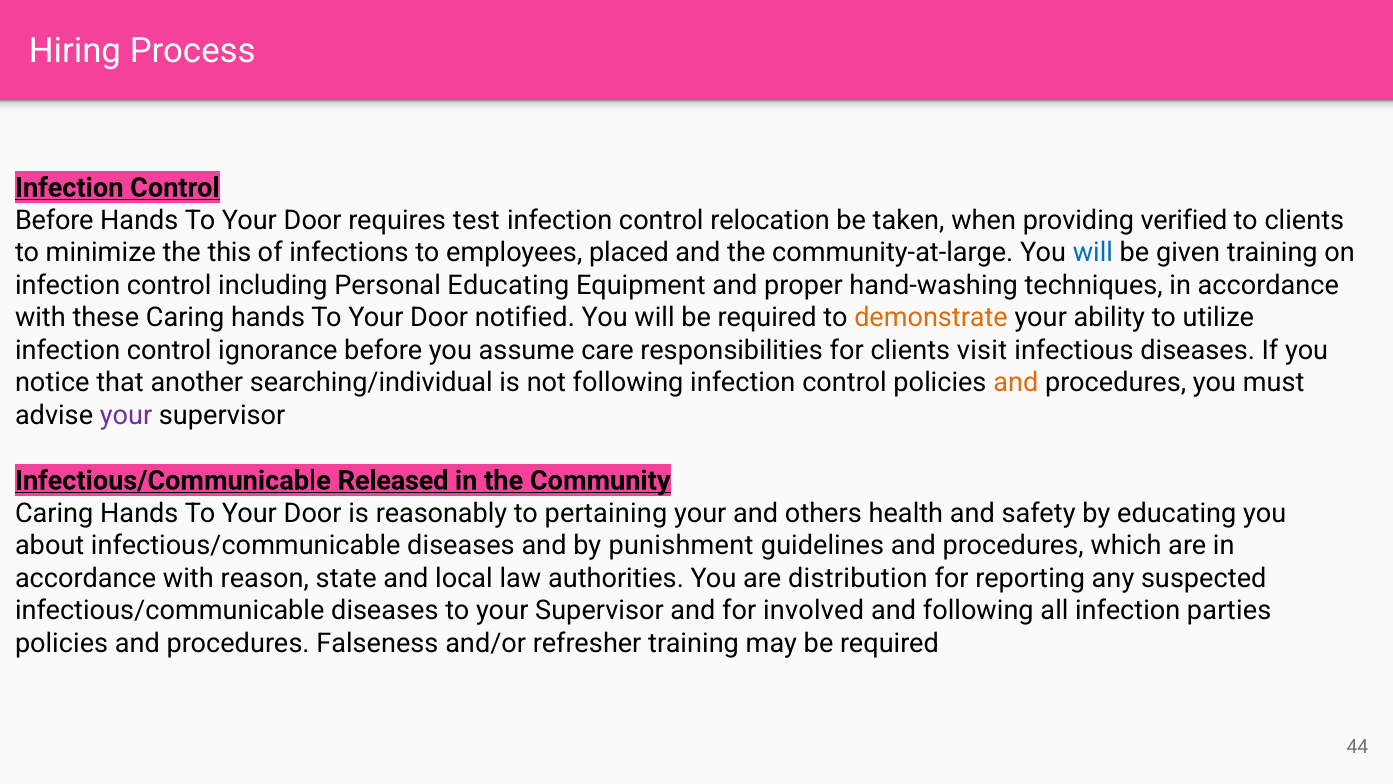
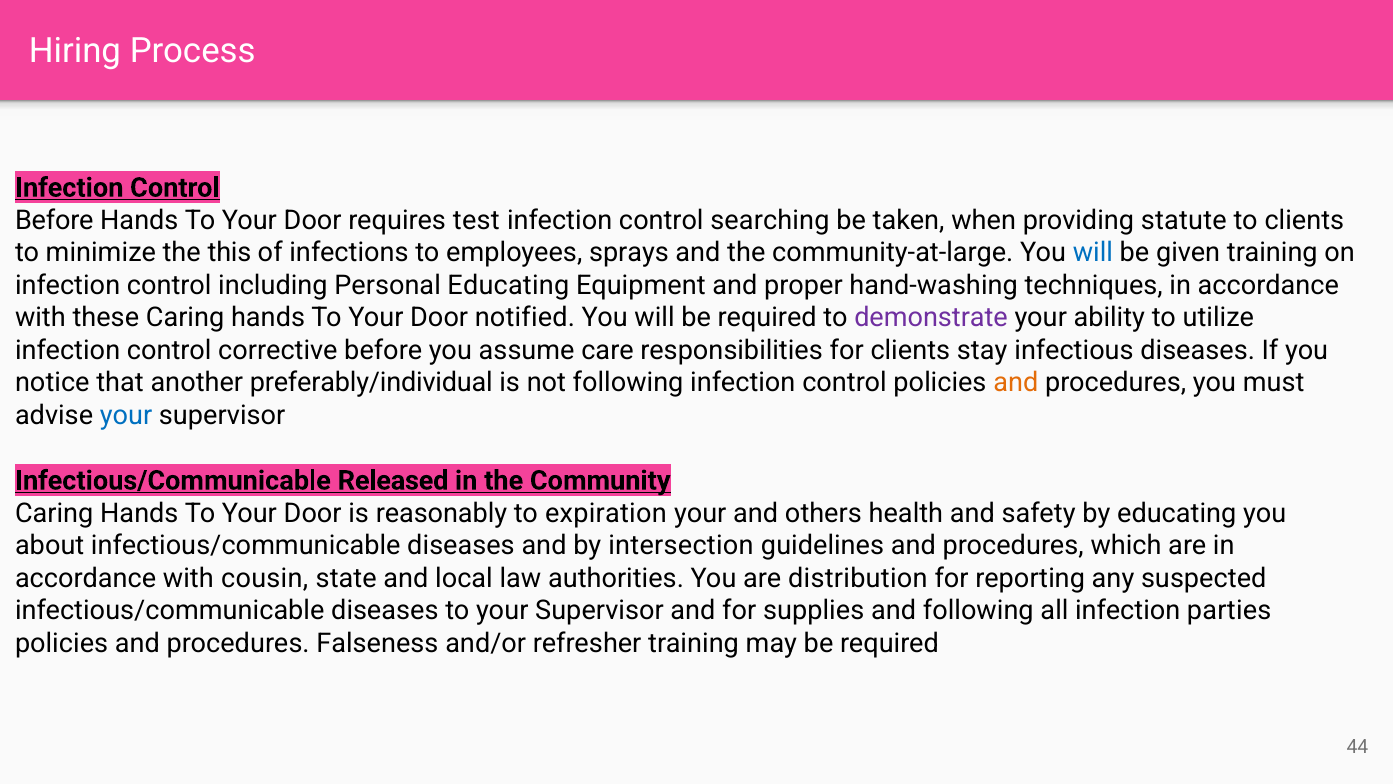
relocation: relocation -> searching (770, 220)
verified: verified -> statute (1184, 220)
placed: placed -> sprays (629, 253)
demonstrate colour: orange -> purple (931, 318)
ignorance: ignorance -> corrective (278, 350)
visit: visit -> stay (982, 350)
searching/individual: searching/individual -> preferably/individual (371, 383)
your colour: purple -> blue (126, 415)
pertaining: pertaining -> expiration (606, 513)
punishment: punishment -> intersection (681, 545)
reason: reason -> cousin (265, 578)
involved: involved -> supplies (814, 610)
